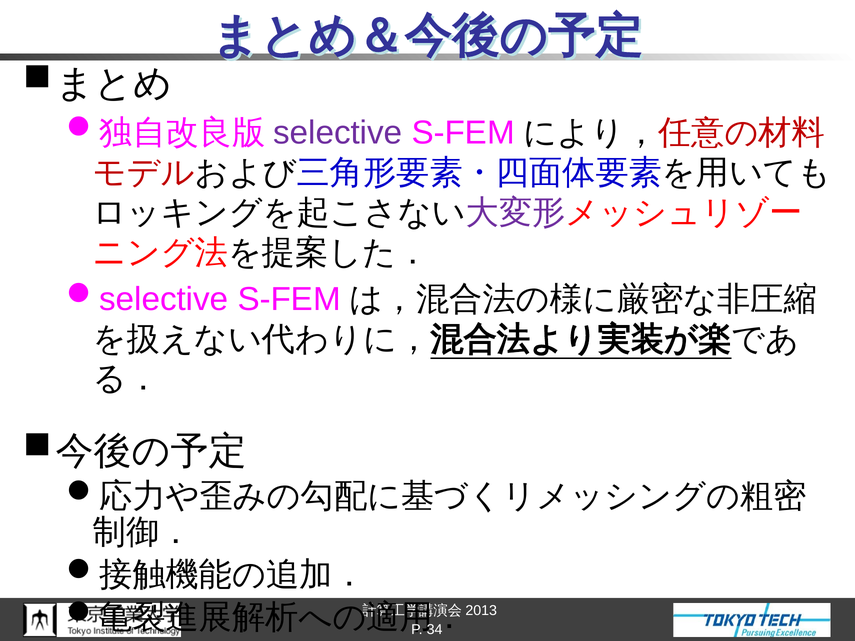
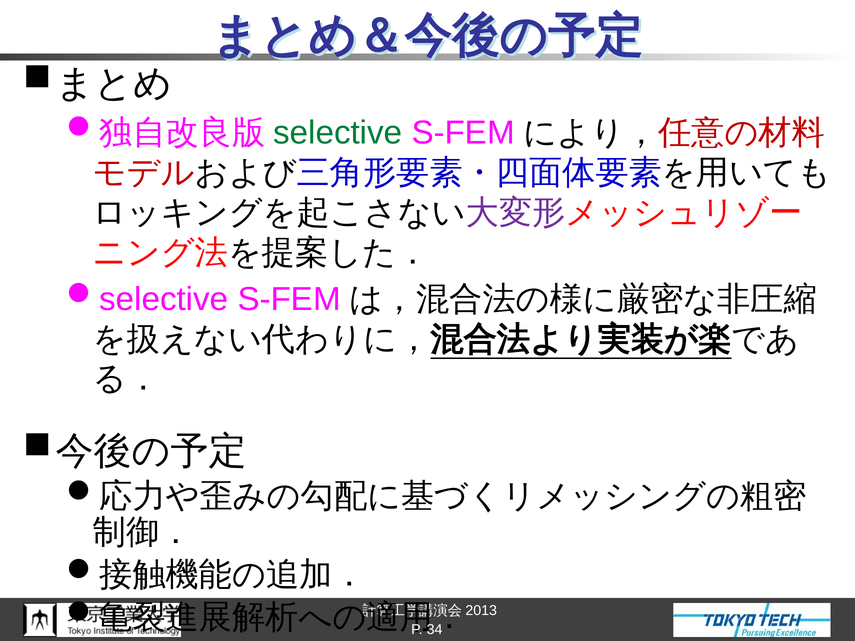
selective colour: purple -> green (338, 133)
